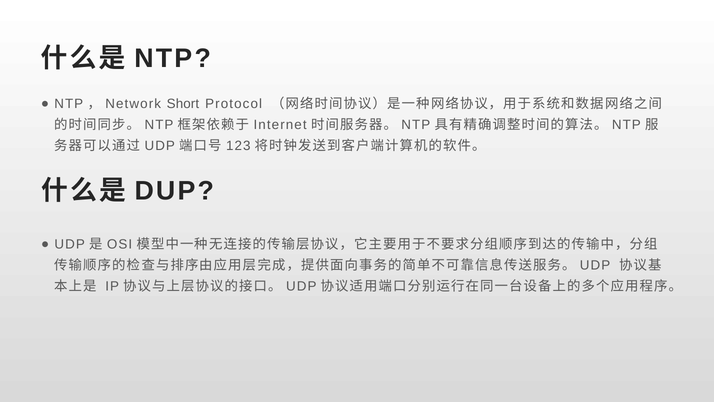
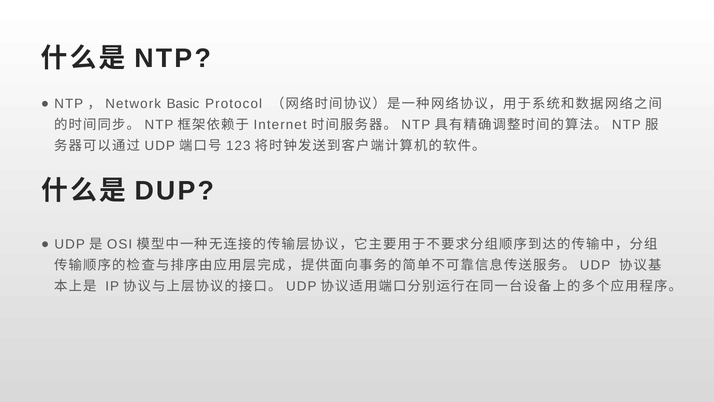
Short: Short -> Basic (183, 104)
